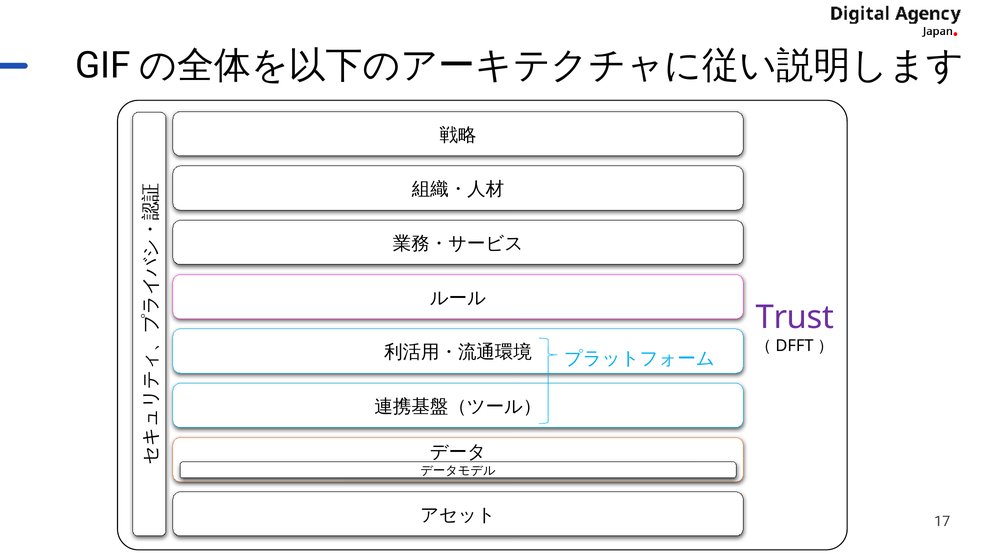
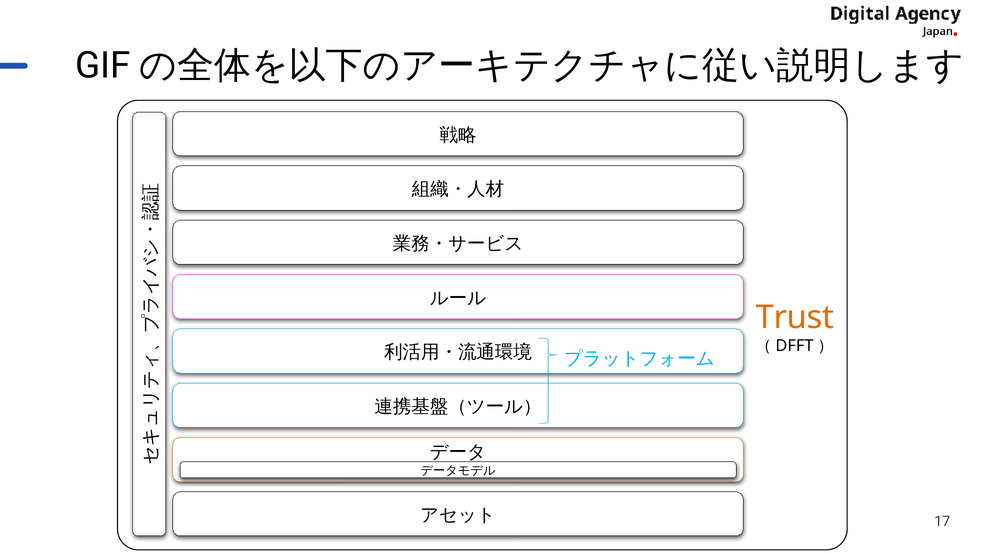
Trust colour: purple -> orange (795, 318)
